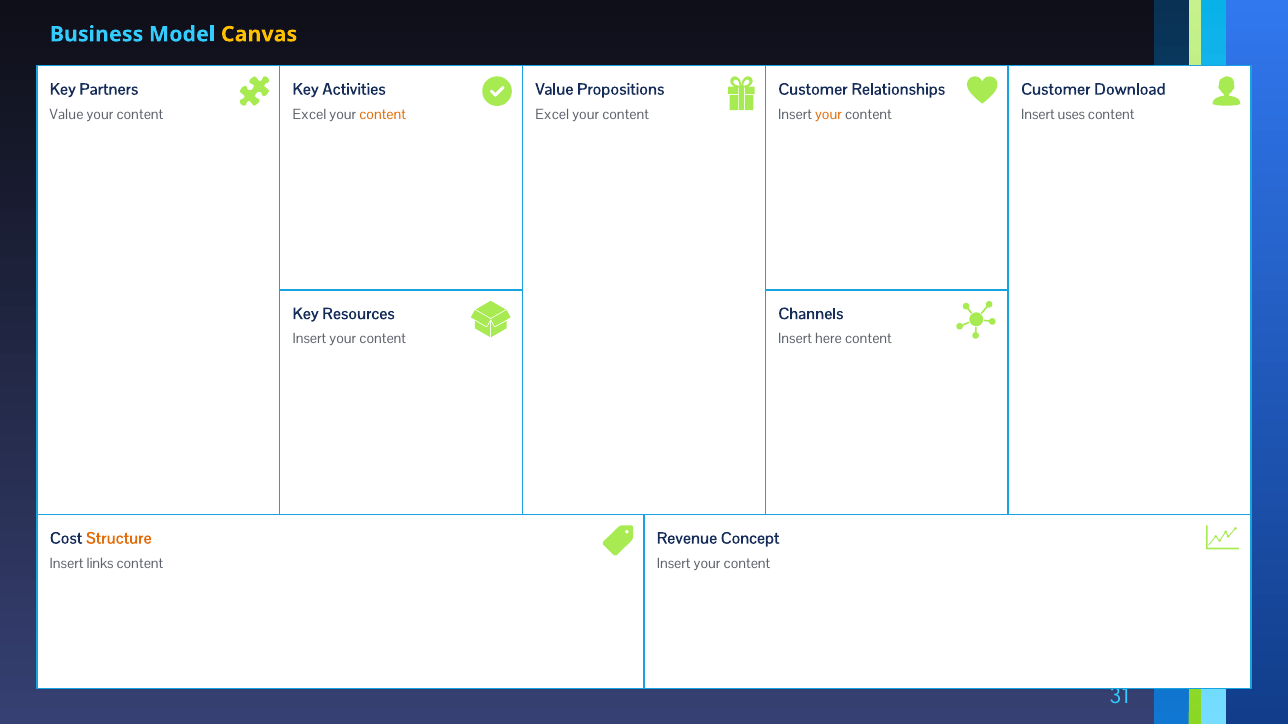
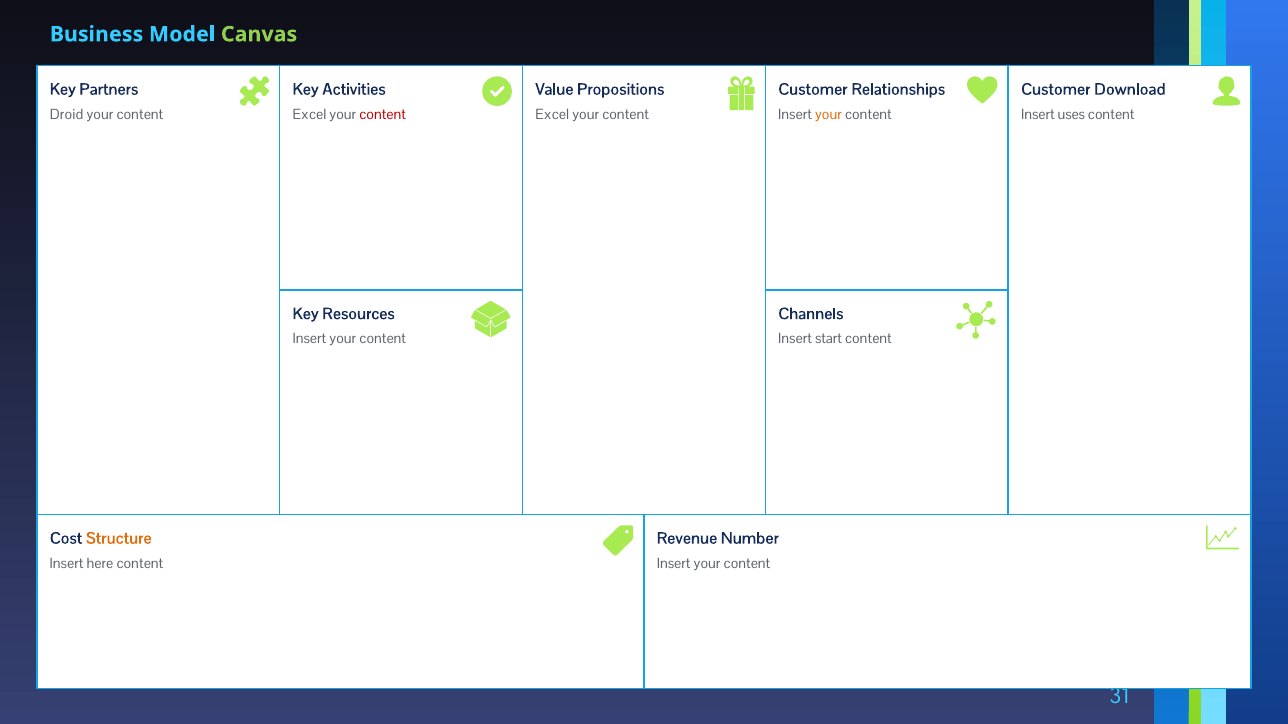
Canvas colour: yellow -> light green (259, 34)
Value: Value -> Droid (67, 115)
content colour: orange -> red (383, 115)
here: here -> start (829, 339)
Concept: Concept -> Number (750, 539)
links: links -> here (100, 564)
